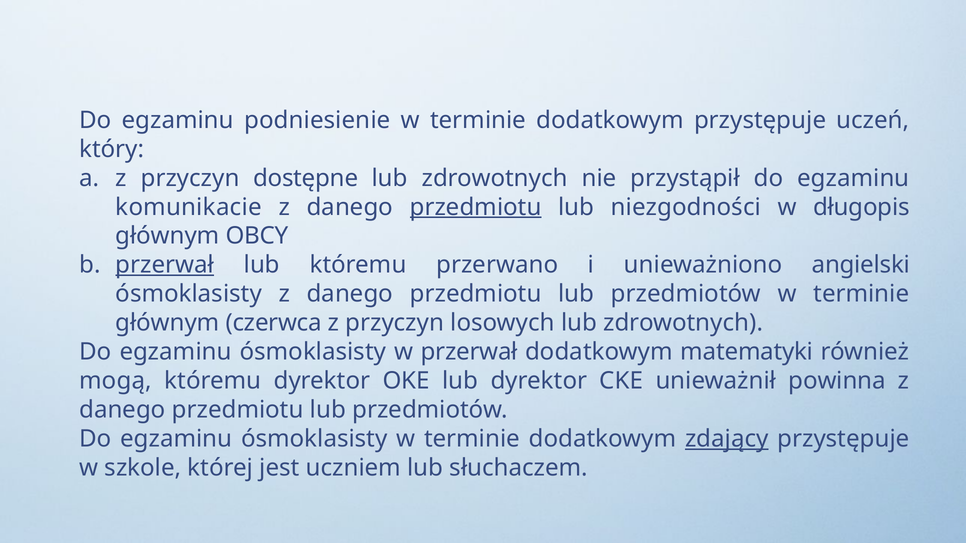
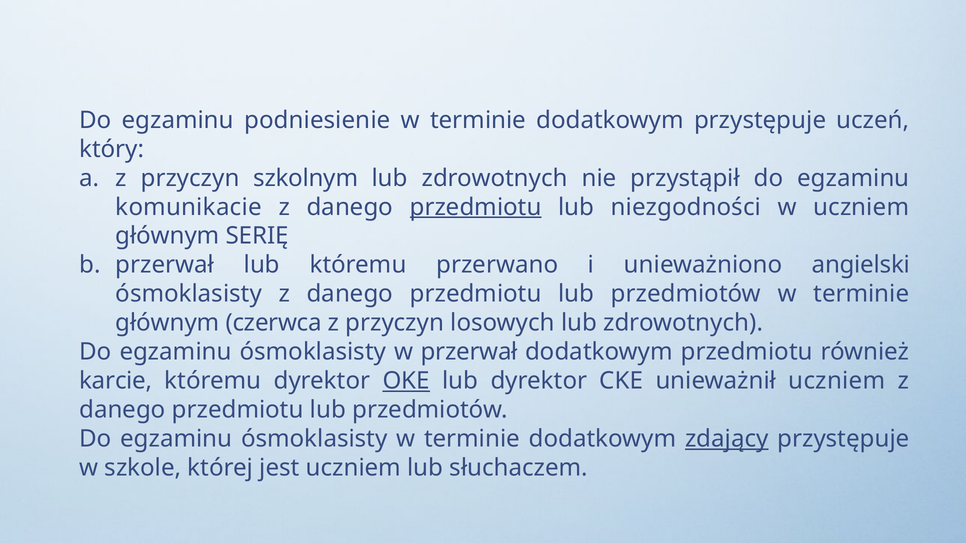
dostępne: dostępne -> szkolnym (306, 178)
w długopis: długopis -> uczniem (861, 207)
OBCY: OBCY -> SERIĘ (257, 236)
przerwał underline: present -> none (165, 265)
dodatkowym matematyki: matematyki -> przedmiotu (747, 352)
mogą: mogą -> karcie (116, 381)
OKE underline: none -> present (406, 381)
unieważnił powinna: powinna -> uczniem (837, 381)
